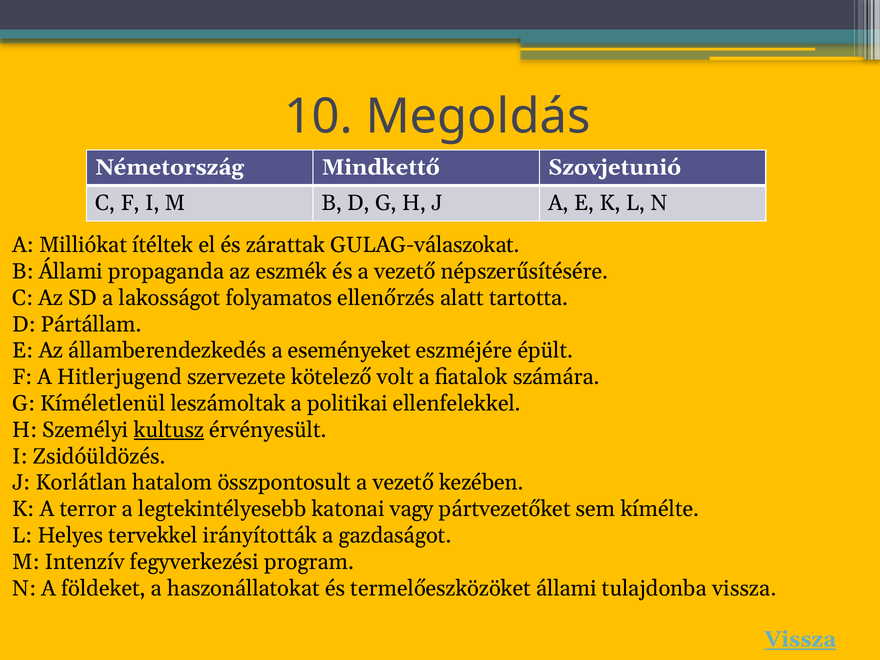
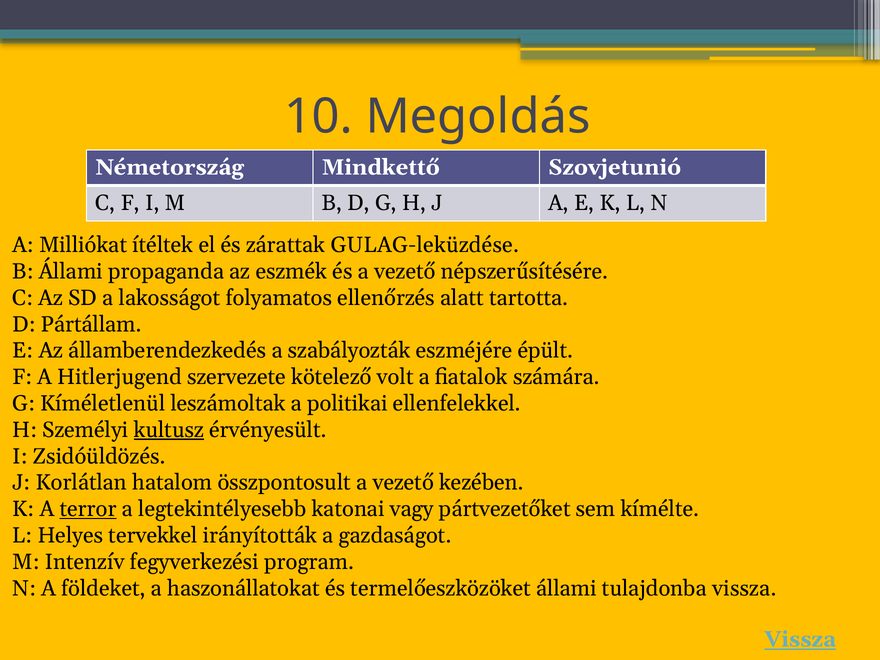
GULAG-válaszokat: GULAG-válaszokat -> GULAG-leküzdése (425, 245)
eseményeket: eseményeket -> szabályozták (349, 351)
terror underline: none -> present (88, 509)
